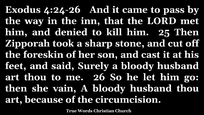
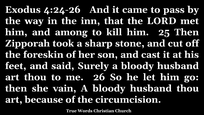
denied: denied -> among (71, 32)
